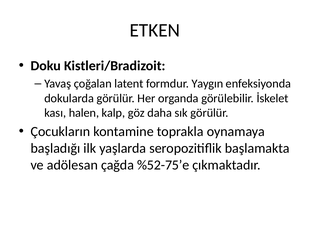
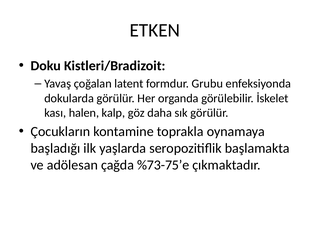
Yaygın: Yaygın -> Grubu (207, 84)
%52-75’e: %52-75’e -> %73-75’e (163, 165)
